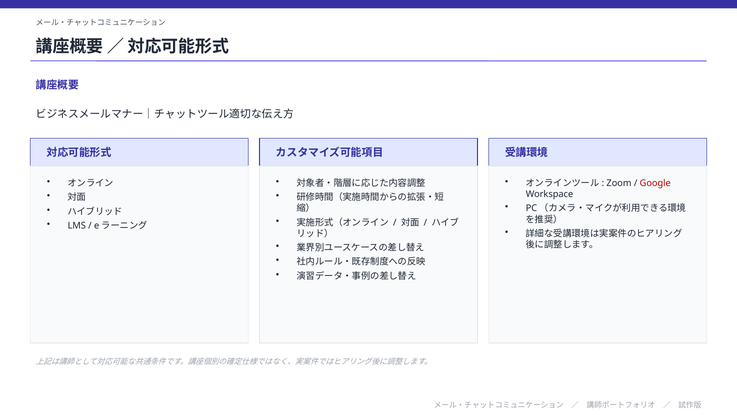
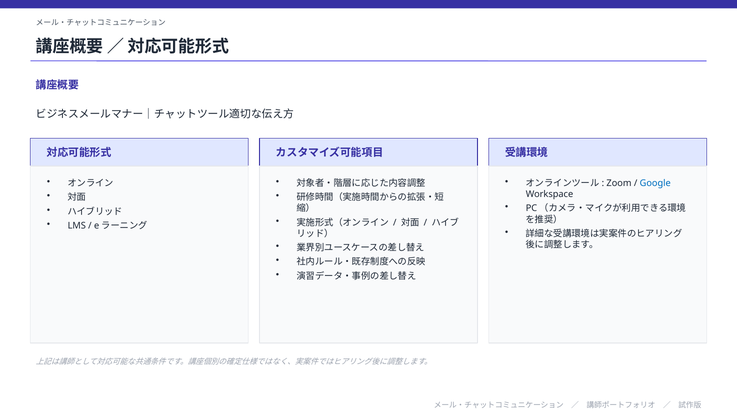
Google colour: red -> blue (655, 183)
